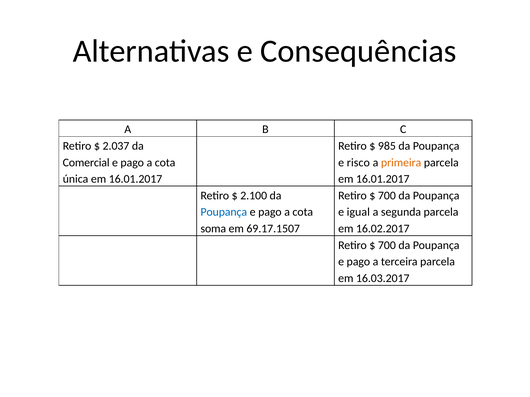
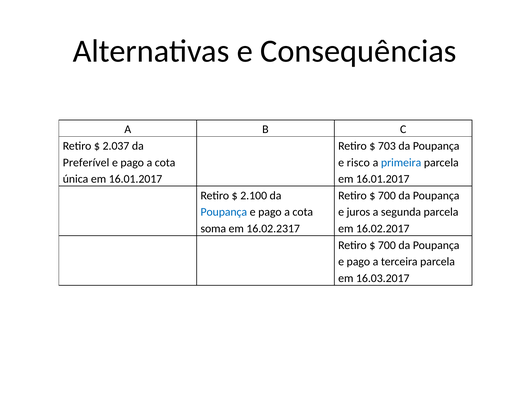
985: 985 -> 703 (387, 146)
Comercial: Comercial -> Preferível (86, 163)
primeira colour: orange -> blue (401, 163)
igual: igual -> juros (358, 212)
69.17.1507: 69.17.1507 -> 16.02.2317 (273, 229)
